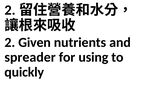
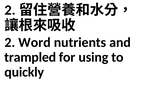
Given: Given -> Word (34, 43)
spreader: spreader -> trampled (30, 57)
